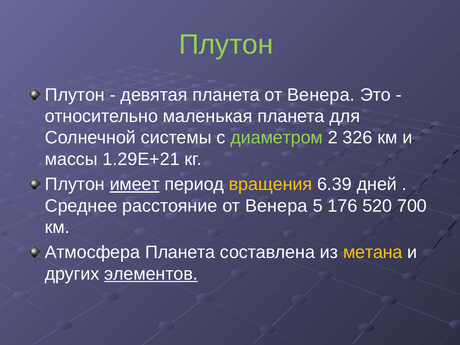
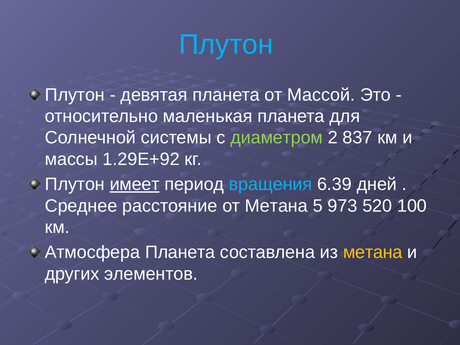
Плутон colour: light green -> light blue (226, 45)
планета от Венера: Венера -> Массой (321, 95)
326: 326 -> 837 (358, 138)
1.29E+21: 1.29E+21 -> 1.29E+92 (141, 159)
вращения colour: yellow -> light blue (270, 184)
расстояние от Венера: Венера -> Метана (276, 206)
176: 176 -> 973 (343, 206)
700: 700 -> 100 (412, 206)
элементов underline: present -> none (151, 274)
